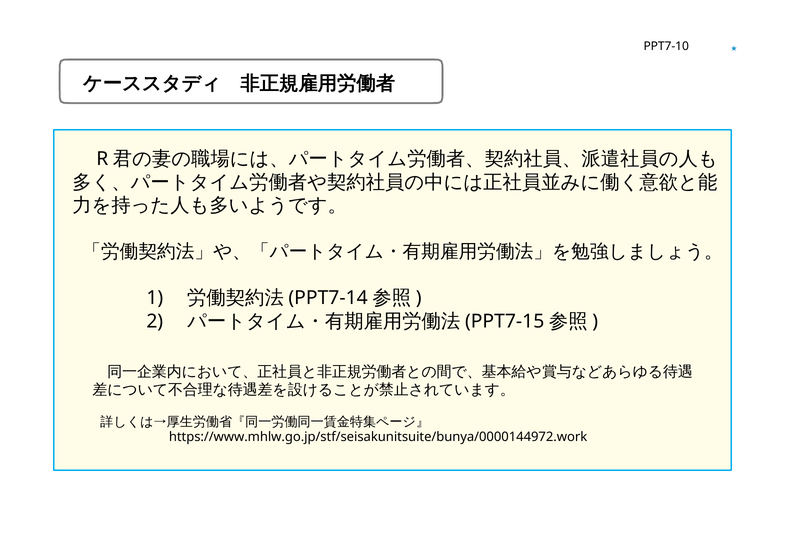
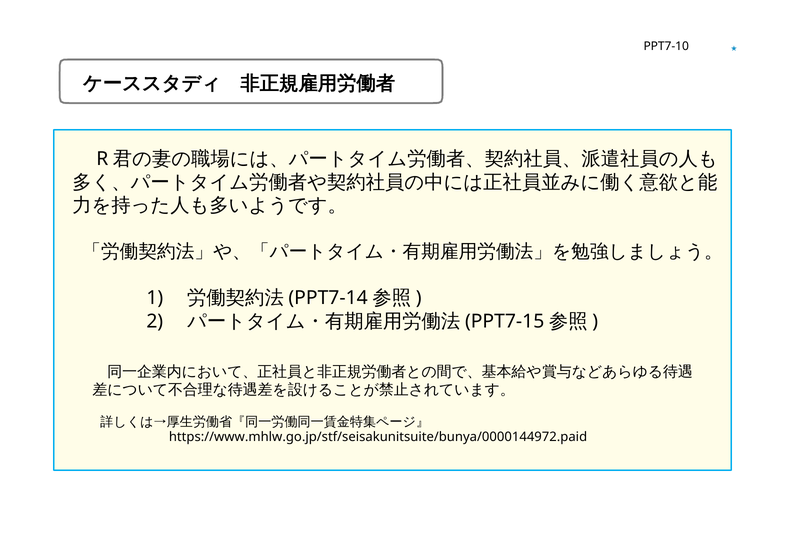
https://www.mhlw.go.jp/stf/seisakunitsuite/bunya/0000144972.work: https://www.mhlw.go.jp/stf/seisakunitsuite/bunya/0000144972.work -> https://www.mhlw.go.jp/stf/seisakunitsuite/bunya/0000144972.paid (378, 437)
